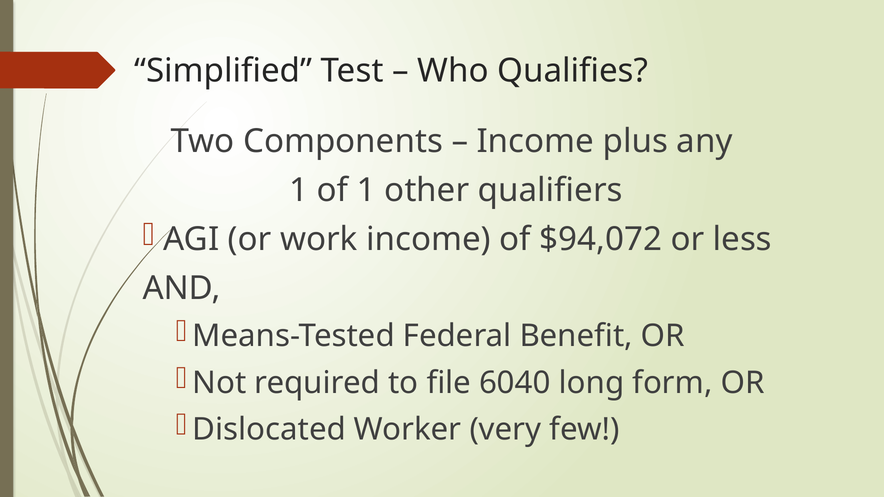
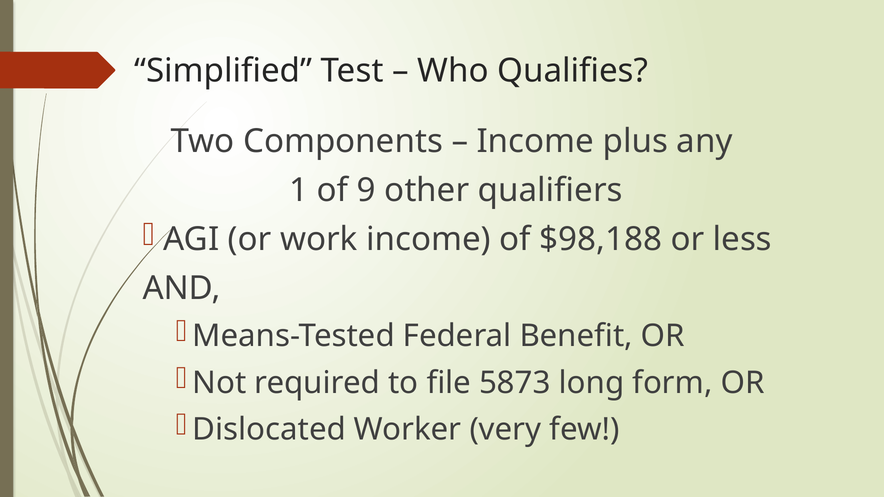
of 1: 1 -> 9 (366, 191)
$94,072: $94,072 -> $98,188 (601, 240)
6040: 6040 -> 5873 (515, 383)
